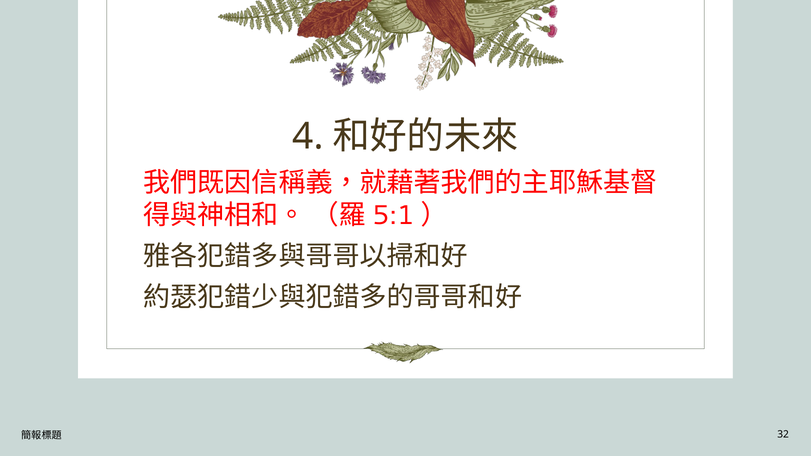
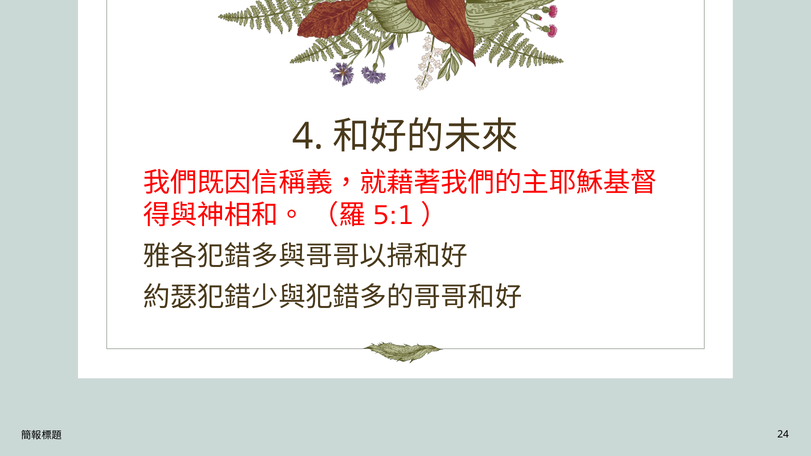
32: 32 -> 24 (783, 435)
